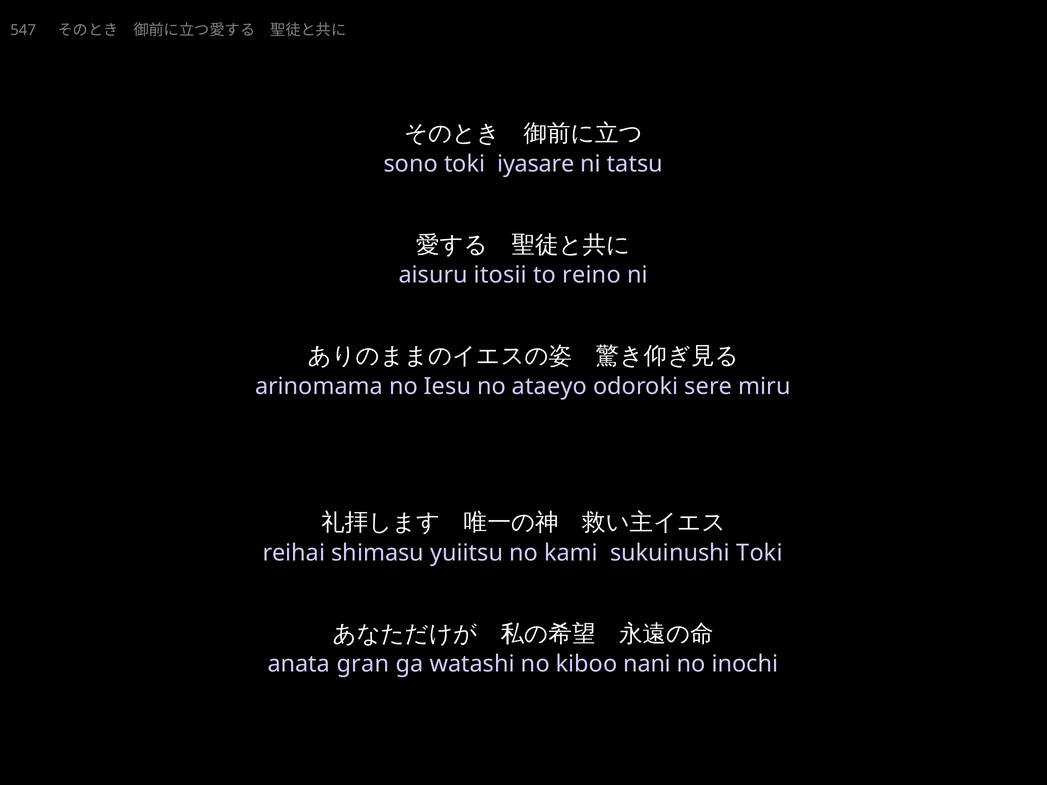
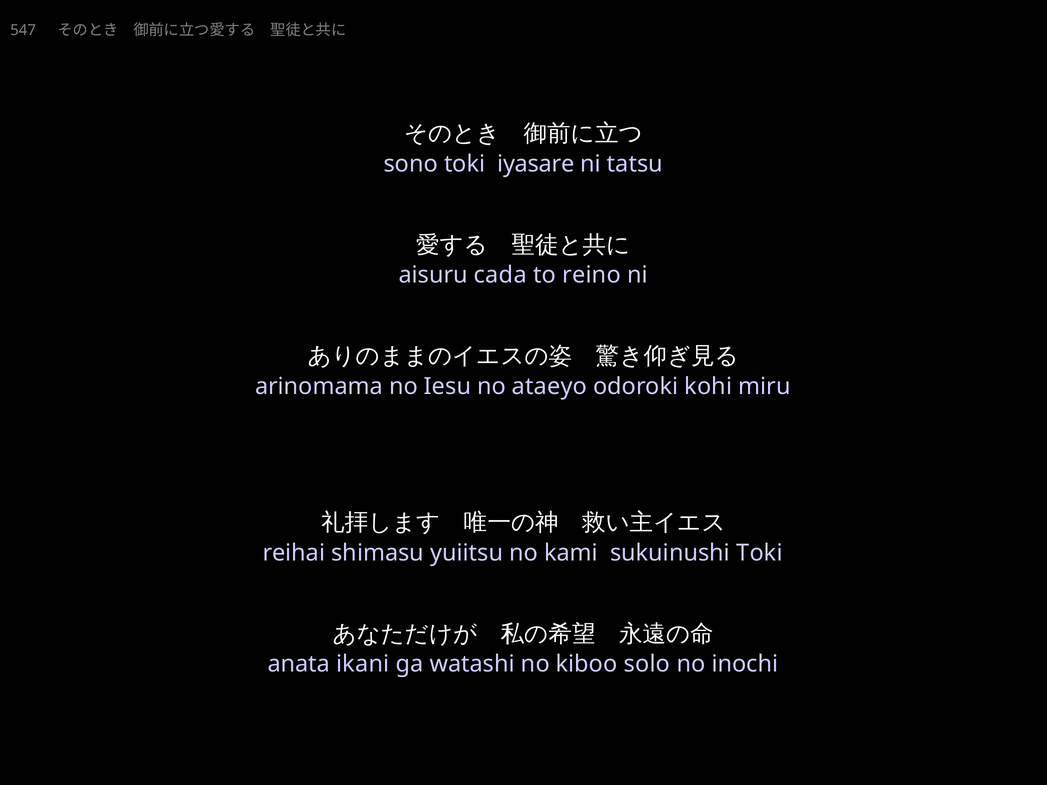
itosii: itosii -> cada (500, 275)
sere: sere -> kohi (708, 386)
gran: gran -> ikani (363, 664)
nani: nani -> solo (647, 664)
